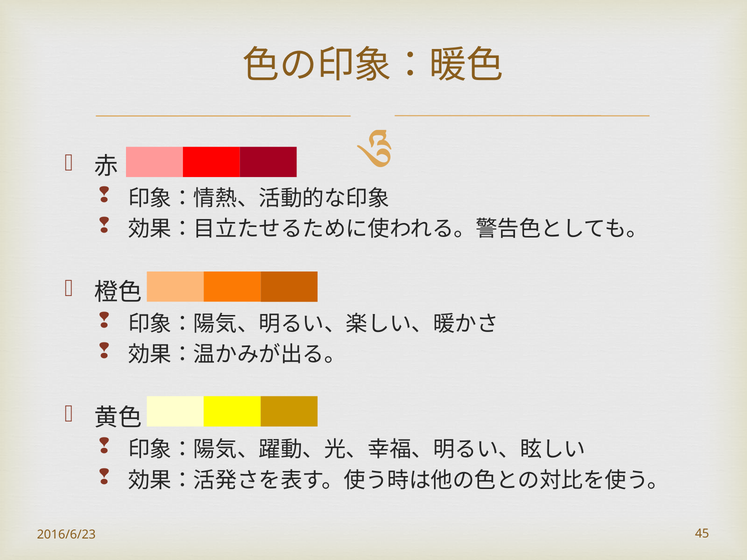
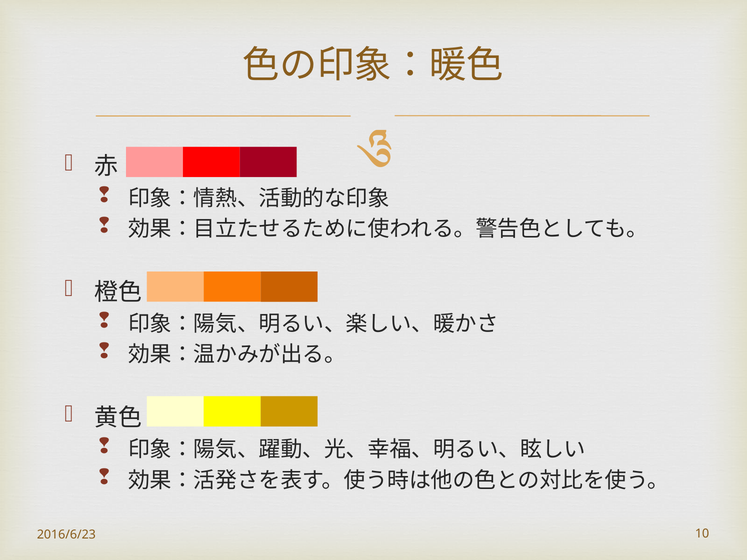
45: 45 -> 10 (702, 534)
